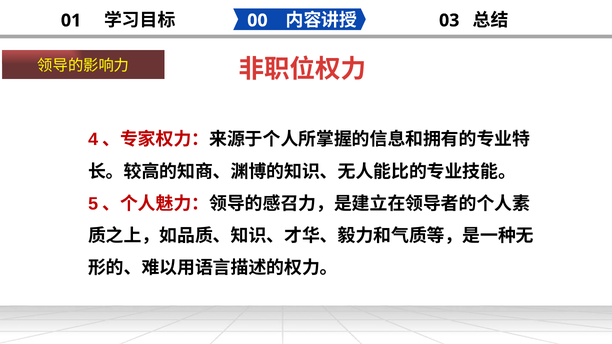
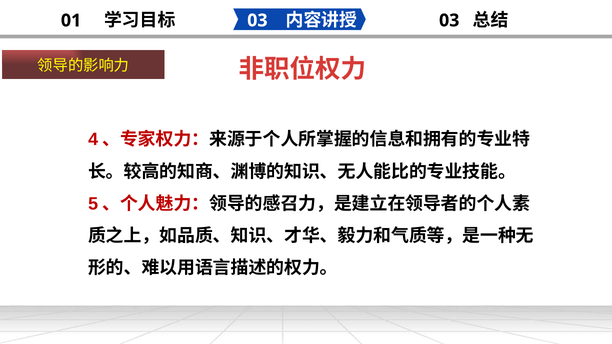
00: 00 -> 03 (257, 20)
